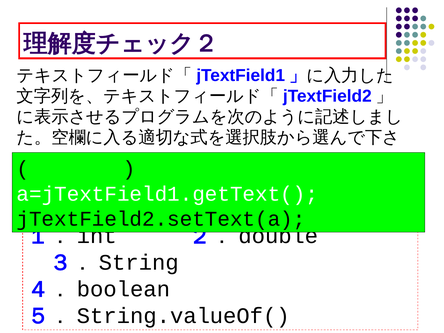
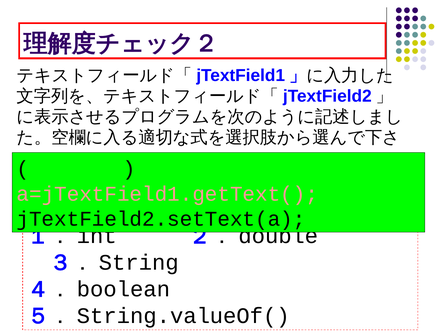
a=jTextField1.getText( colour: white -> pink (167, 194)
